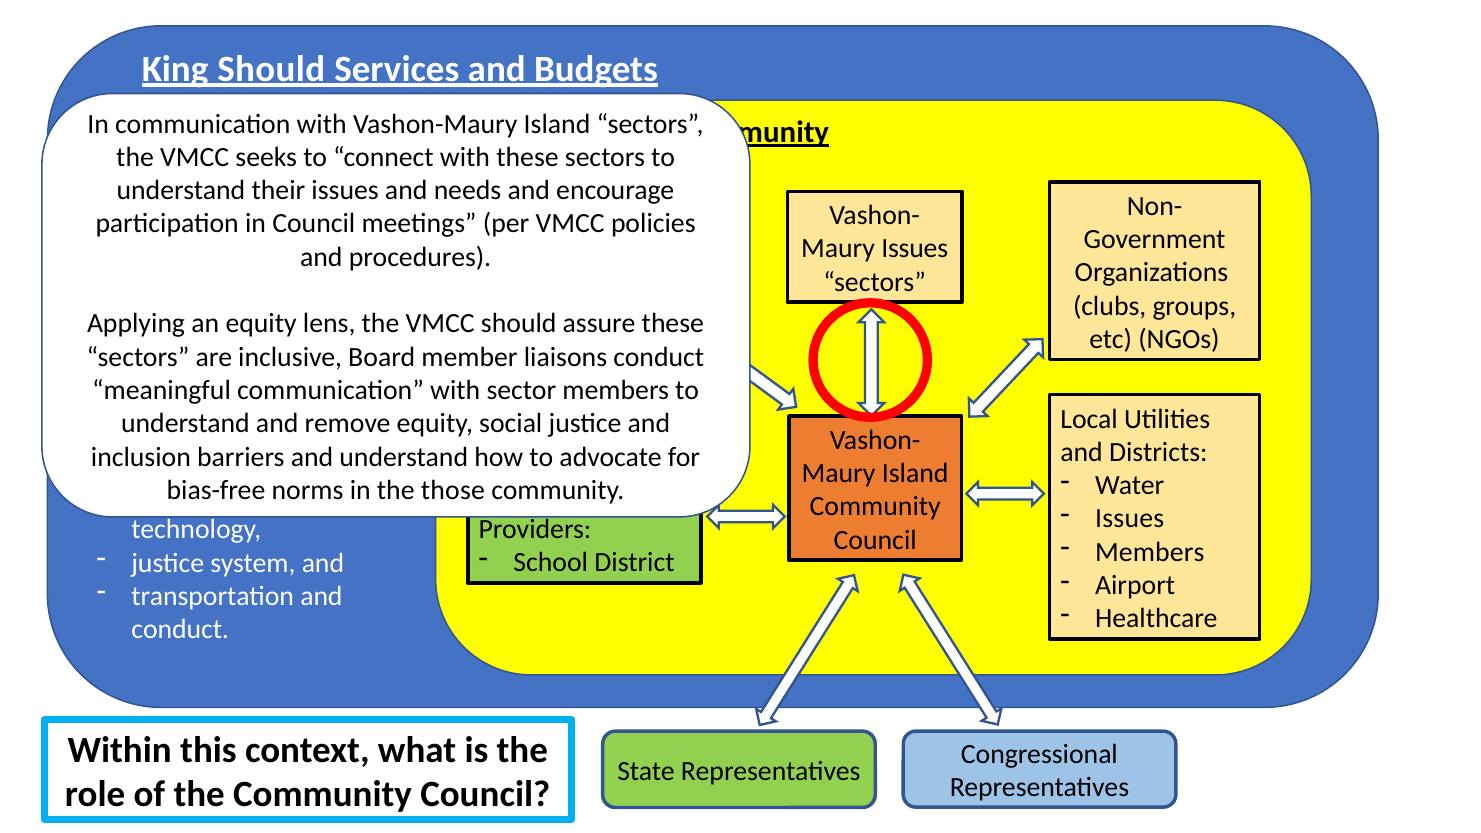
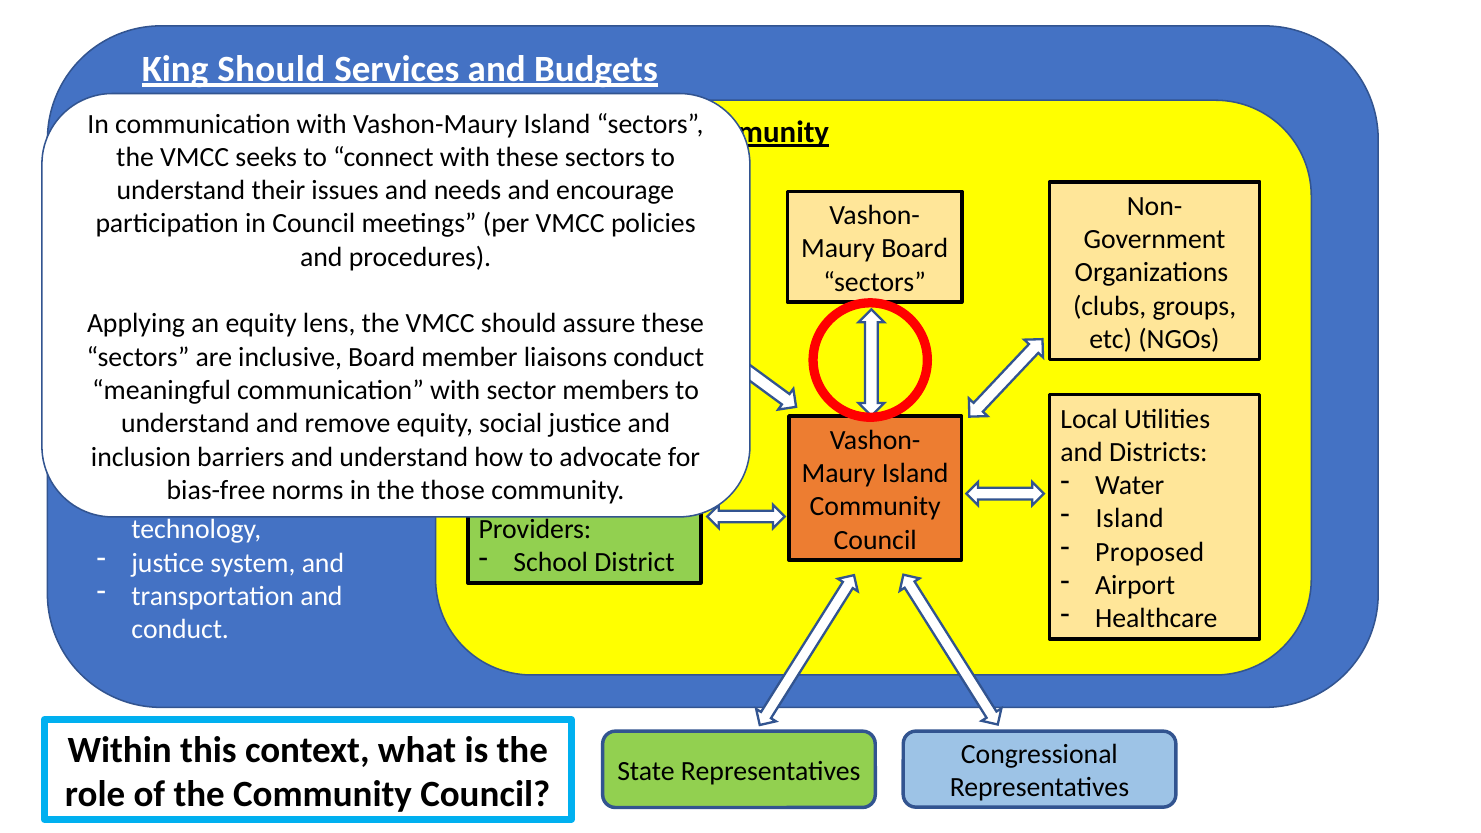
Issues: Issues -> Board (915, 249)
Issues: Issues -> Island (1130, 519)
Members: Members -> Proposed (1150, 552)
